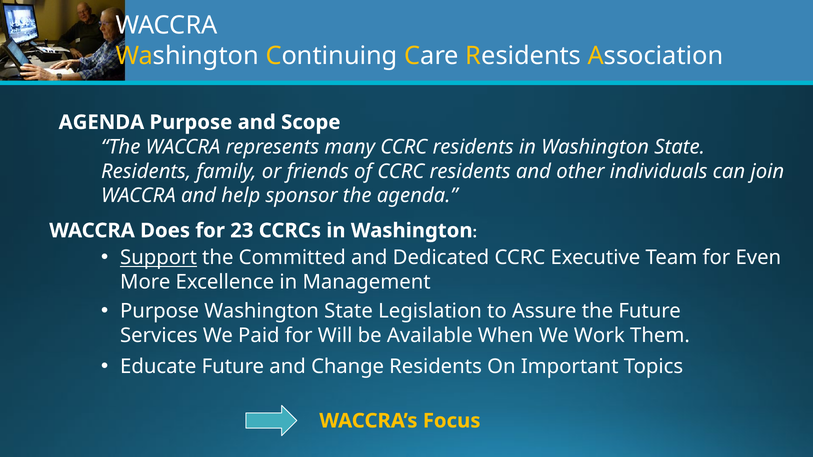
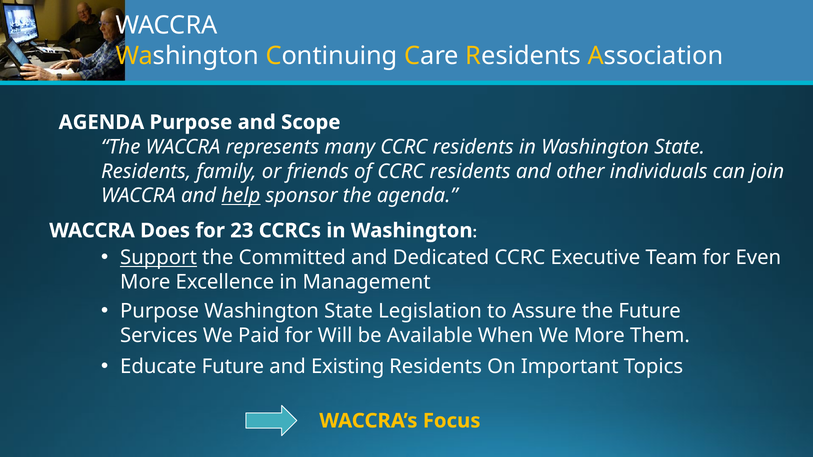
help underline: none -> present (241, 196)
We Work: Work -> More (599, 336)
Change: Change -> Existing (348, 367)
